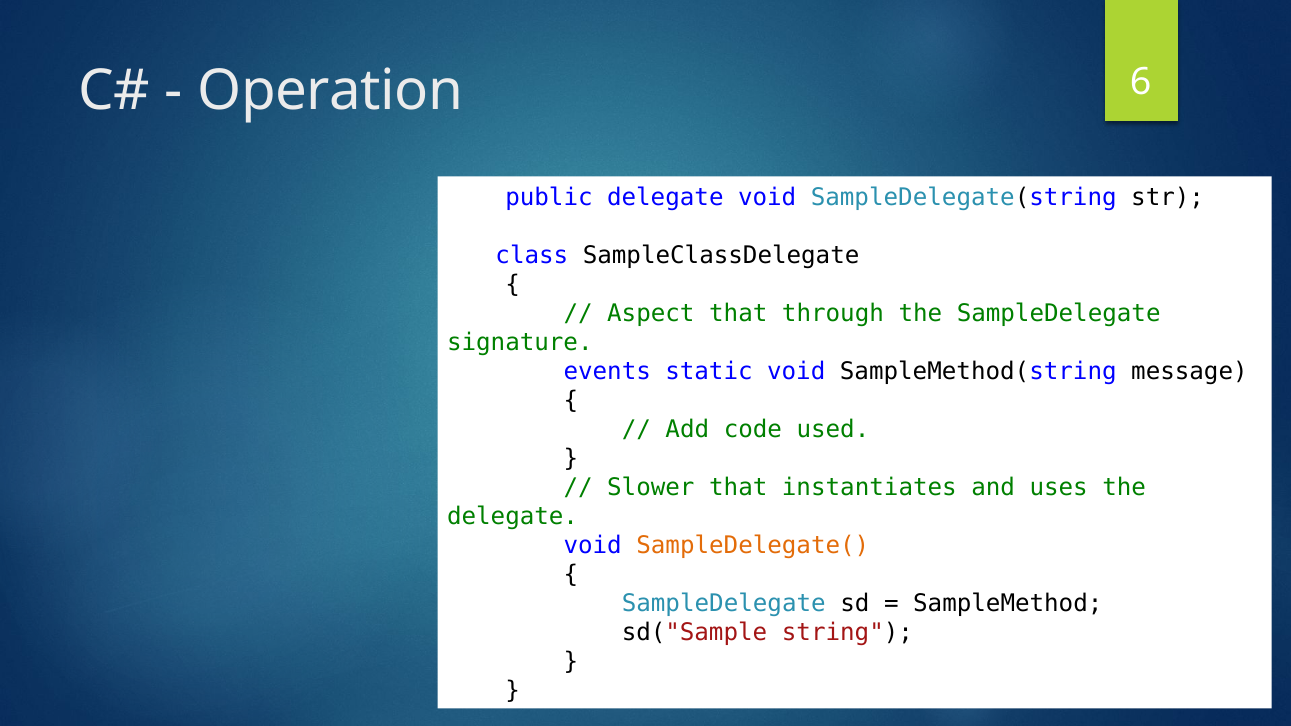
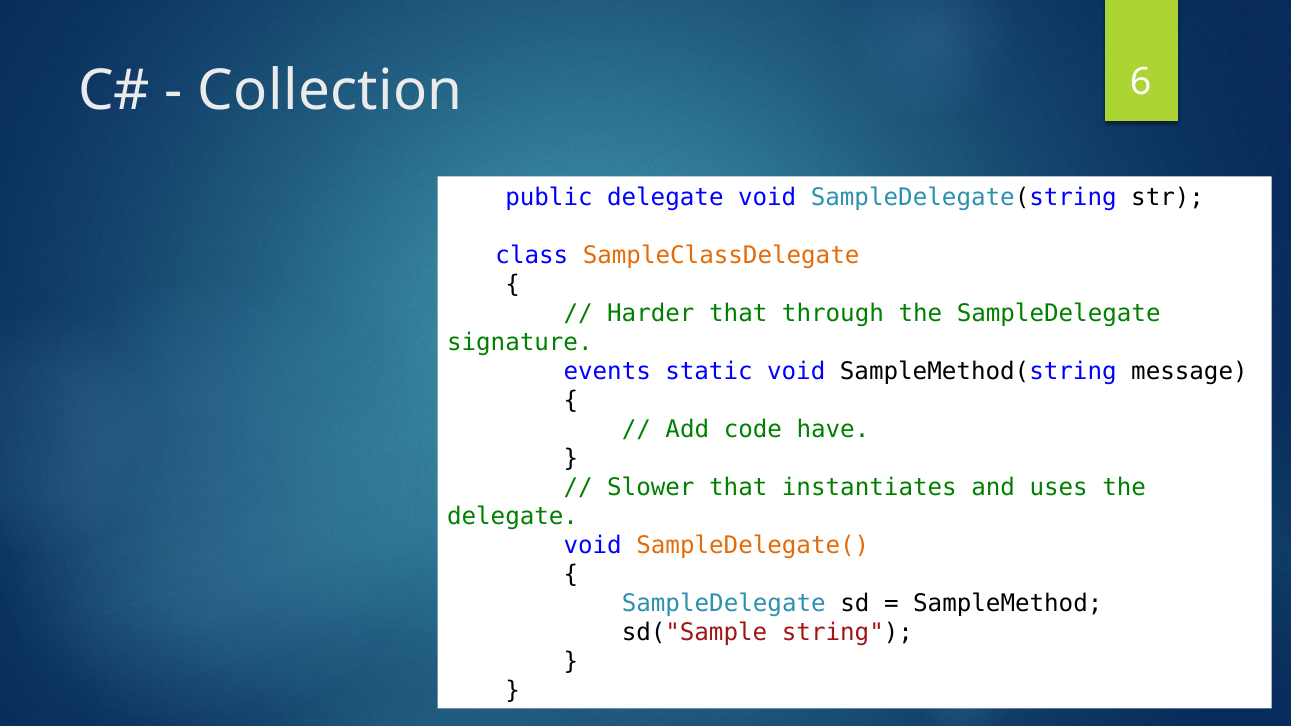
Operation: Operation -> Collection (330, 91)
SampleClassDelegate colour: black -> orange (721, 255)
Aspect: Aspect -> Harder (651, 313)
used: used -> have (833, 430)
